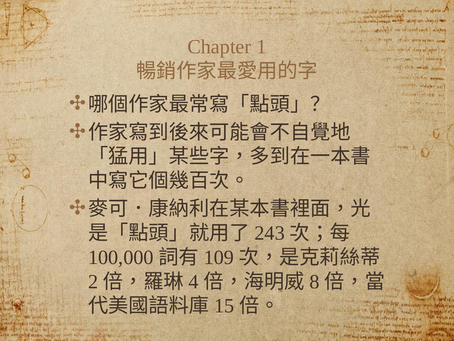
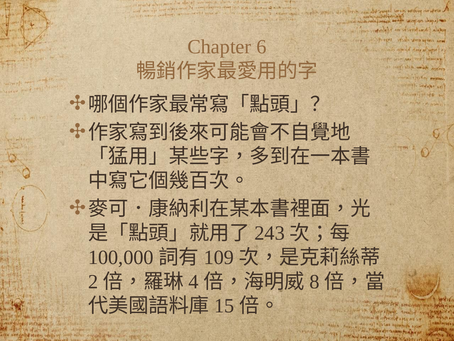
1: 1 -> 6 (261, 47)
